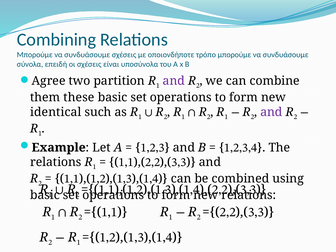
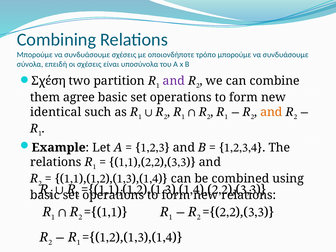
Agree: Agree -> Σχέση (49, 81)
these: these -> agree (79, 97)
and colour: purple -> orange (271, 112)
